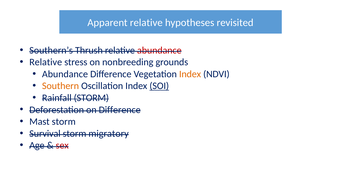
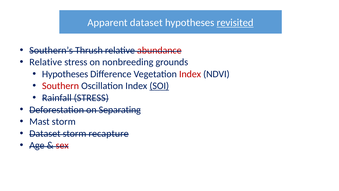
Apparent relative: relative -> dataset (146, 23)
revisited underline: none -> present (235, 23)
Abundance: Abundance -> Hypotheses (65, 74)
Index colour: orange -> red (190, 74)
Southern colour: orange -> red (61, 86)
Rainfall STORM: STORM -> STRESS (91, 98)
on Difference: Difference -> Separating (120, 110)
Survival: Survival -> Dataset (45, 133)
migratory: migratory -> recapture (109, 133)
